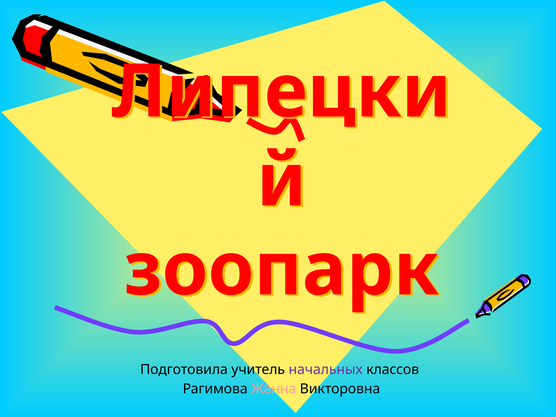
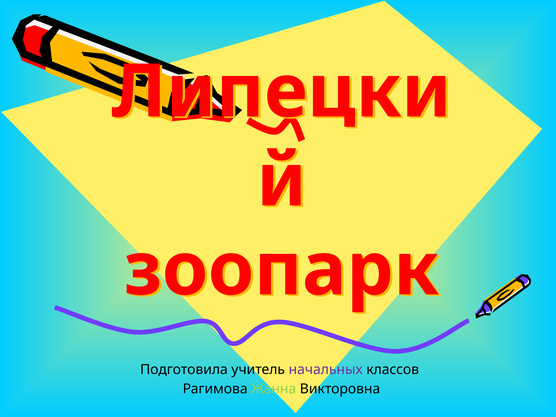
Жанна colour: pink -> light green (274, 389)
